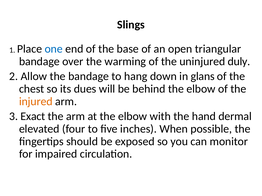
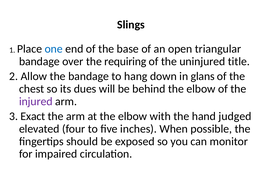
warming: warming -> requiring (125, 62)
duly: duly -> title (239, 62)
injured colour: orange -> purple (36, 102)
dermal: dermal -> judged (235, 117)
